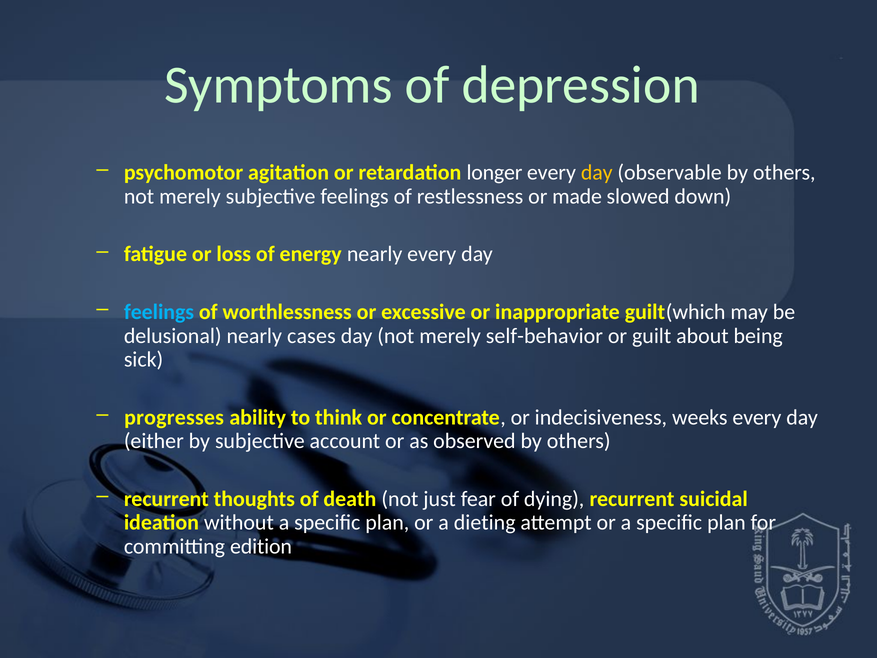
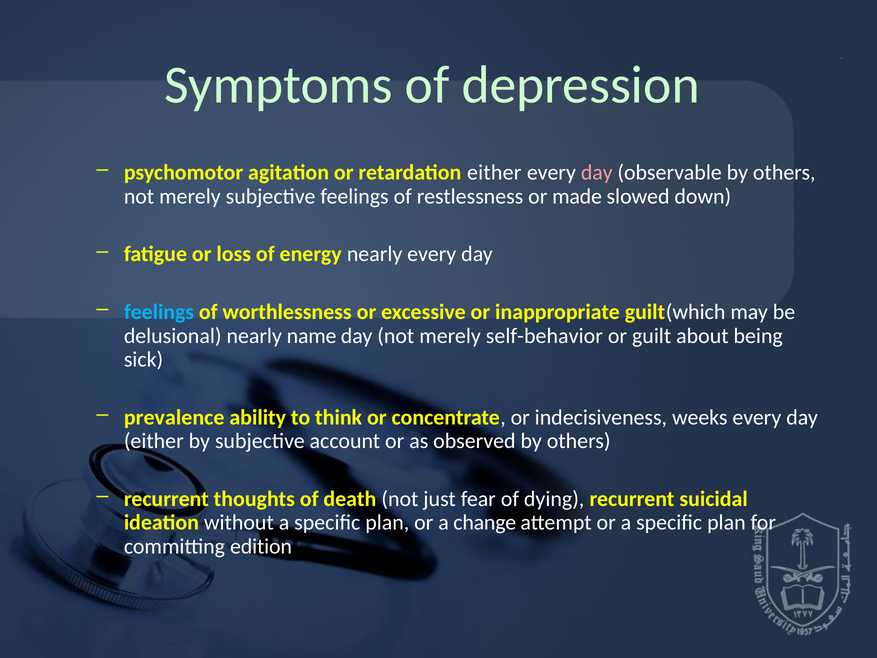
retardation longer: longer -> either (494, 173)
day colour: yellow -> pink (597, 173)
cases: cases -> name (312, 336)
progresses: progresses -> prevalence (174, 417)
dieting: dieting -> change (485, 522)
